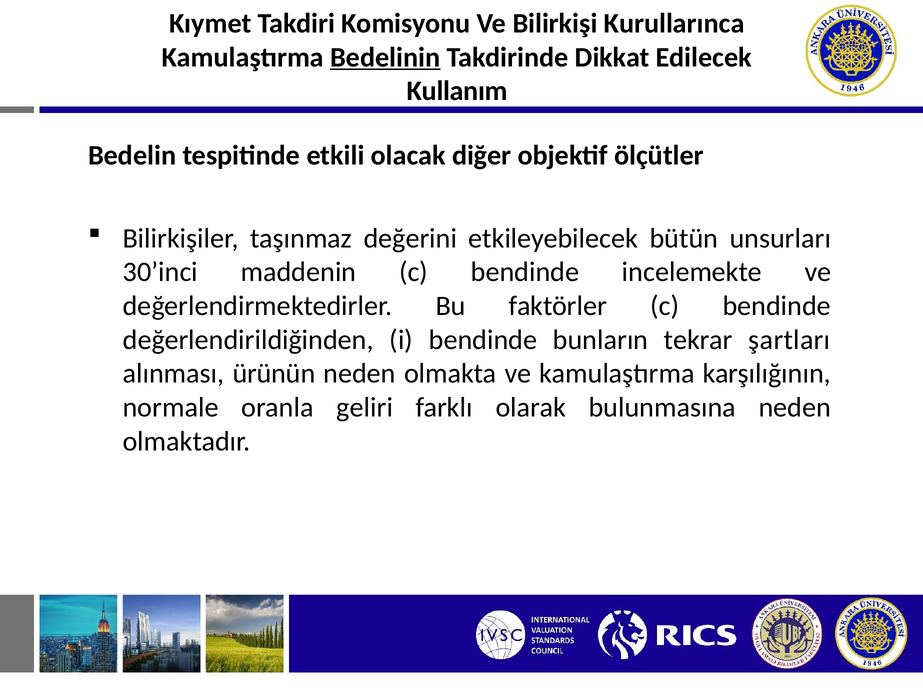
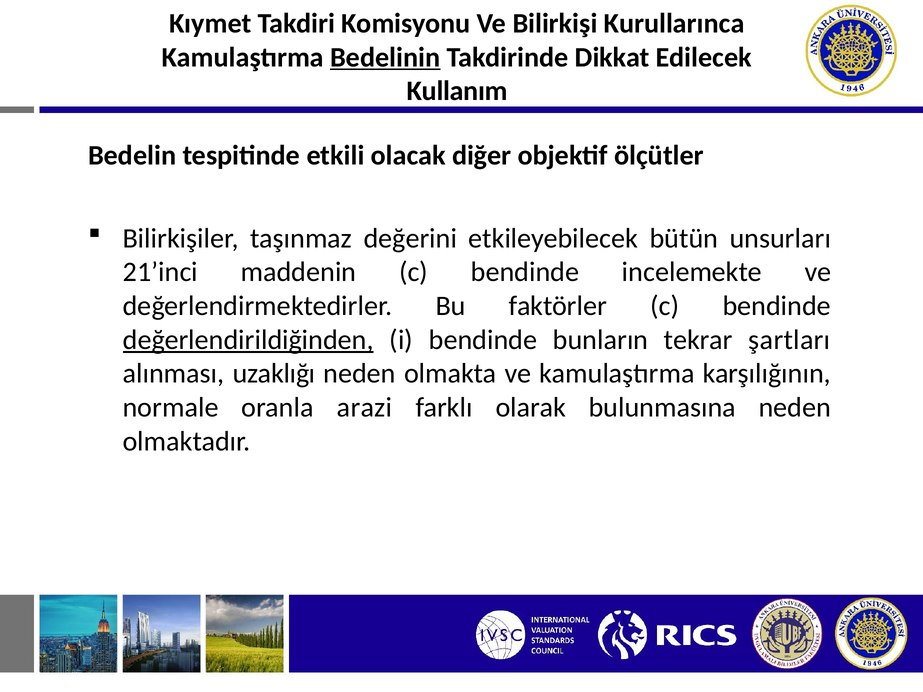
30’inci: 30’inci -> 21’inci (160, 272)
değerlendirildiğinden underline: none -> present (248, 340)
ürünün: ürünün -> uzaklığı (274, 374)
geliri: geliri -> arazi (365, 408)
